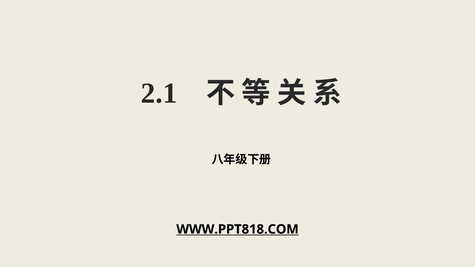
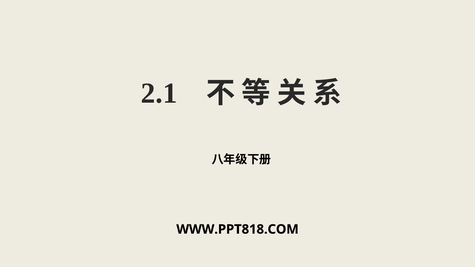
WWW.PPT818.COM underline: present -> none (238, 229)
